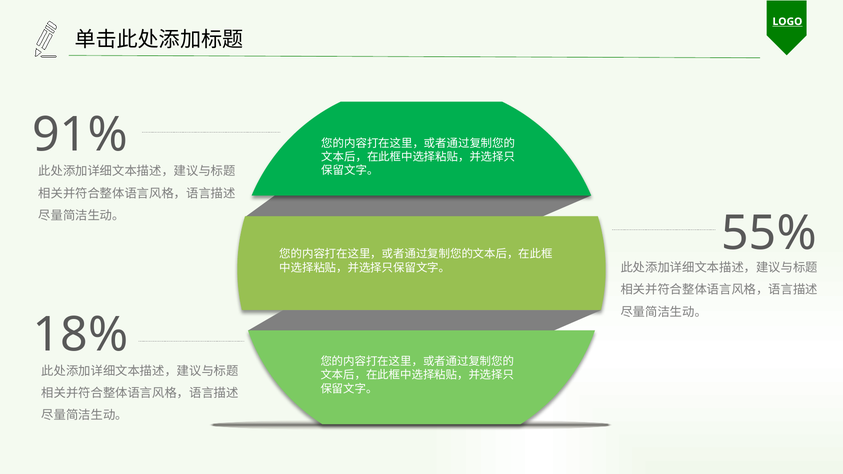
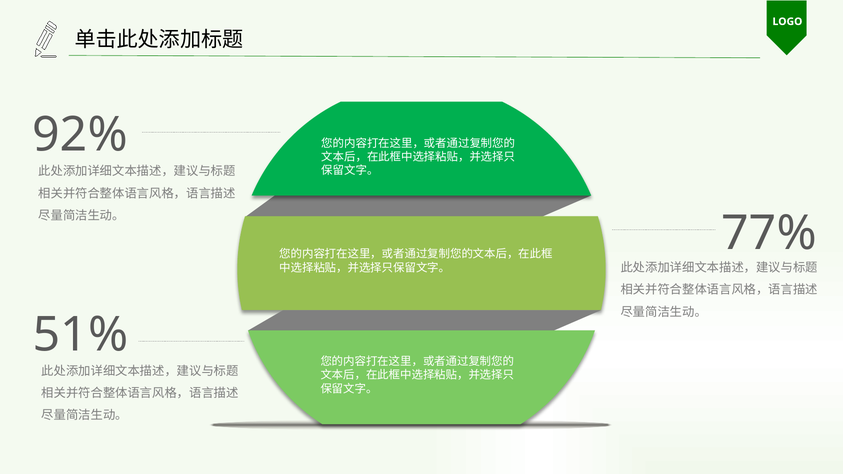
LOGO underline: present -> none (787, 22)
91%: 91% -> 92% (80, 135)
55%: 55% -> 77% (769, 233)
18%: 18% -> 51% (81, 335)
